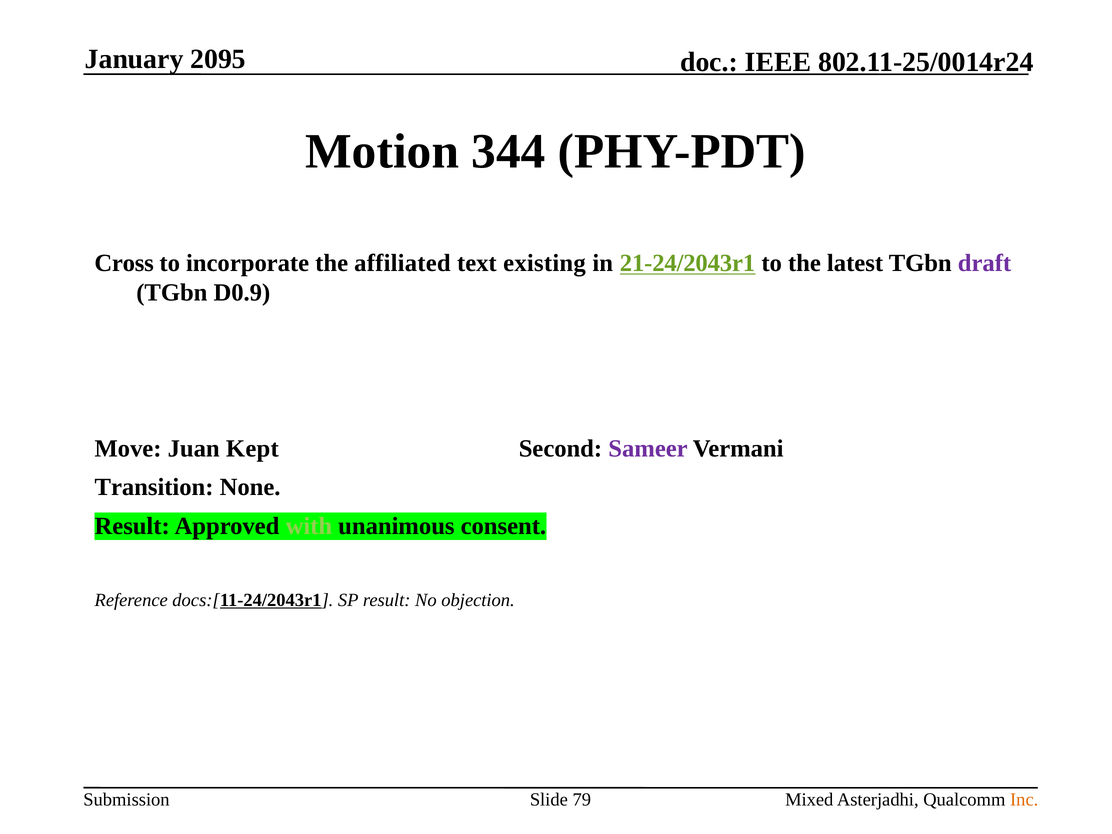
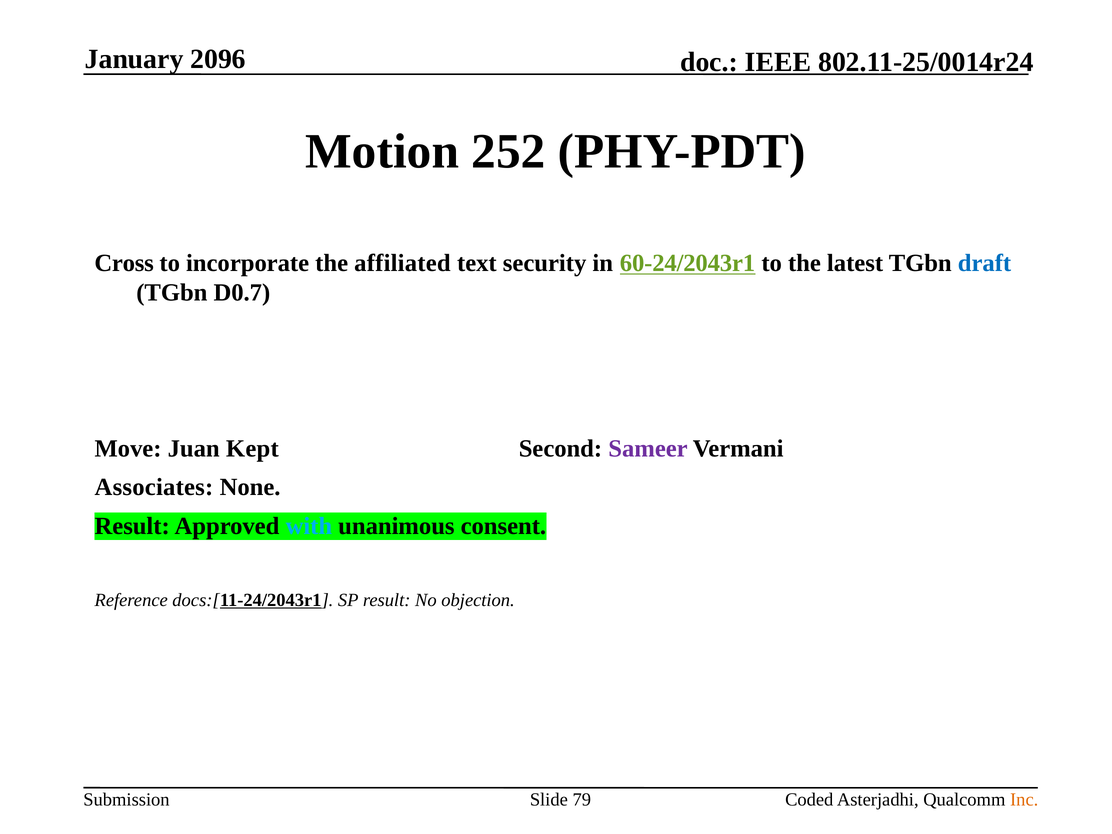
2095: 2095 -> 2096 (218, 59)
344: 344 -> 252 (508, 152)
existing: existing -> security (545, 263)
21-24/2043r1: 21-24/2043r1 -> 60-24/2043r1 (688, 263)
draft colour: purple -> blue (984, 263)
D0.9: D0.9 -> D0.7 (242, 293)
Transition: Transition -> Associates (154, 487)
with colour: light green -> light blue (309, 526)
Mixed: Mixed -> Coded (809, 800)
